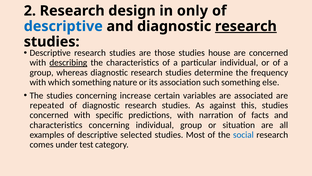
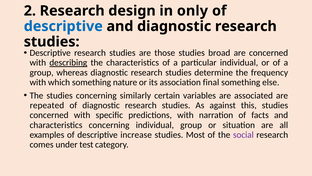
research underline: present -> none (246, 26)
house: house -> broad (219, 53)
such: such -> final (211, 82)
increase: increase -> similarly (135, 95)
selected: selected -> increase (136, 134)
social colour: blue -> purple (243, 134)
